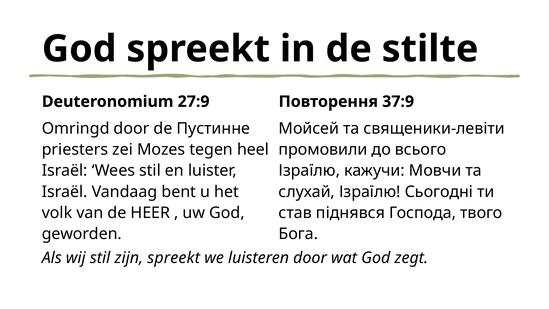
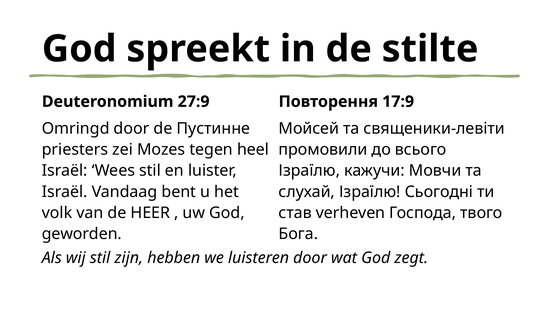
37:9: 37:9 -> 17:9 (398, 102)
піднявся: піднявся -> verheven (351, 213)
zijn spreekt: spreekt -> hebben (174, 258)
